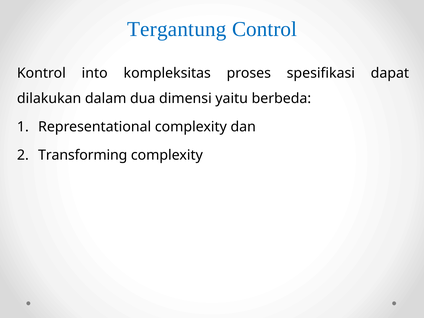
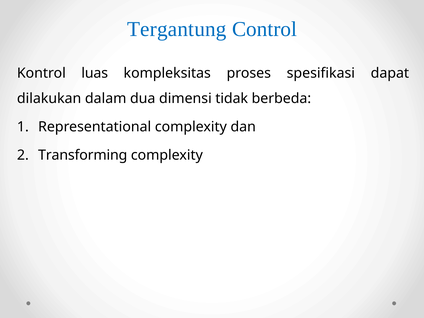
into: into -> luas (95, 73)
yaitu: yaitu -> tidak (232, 99)
